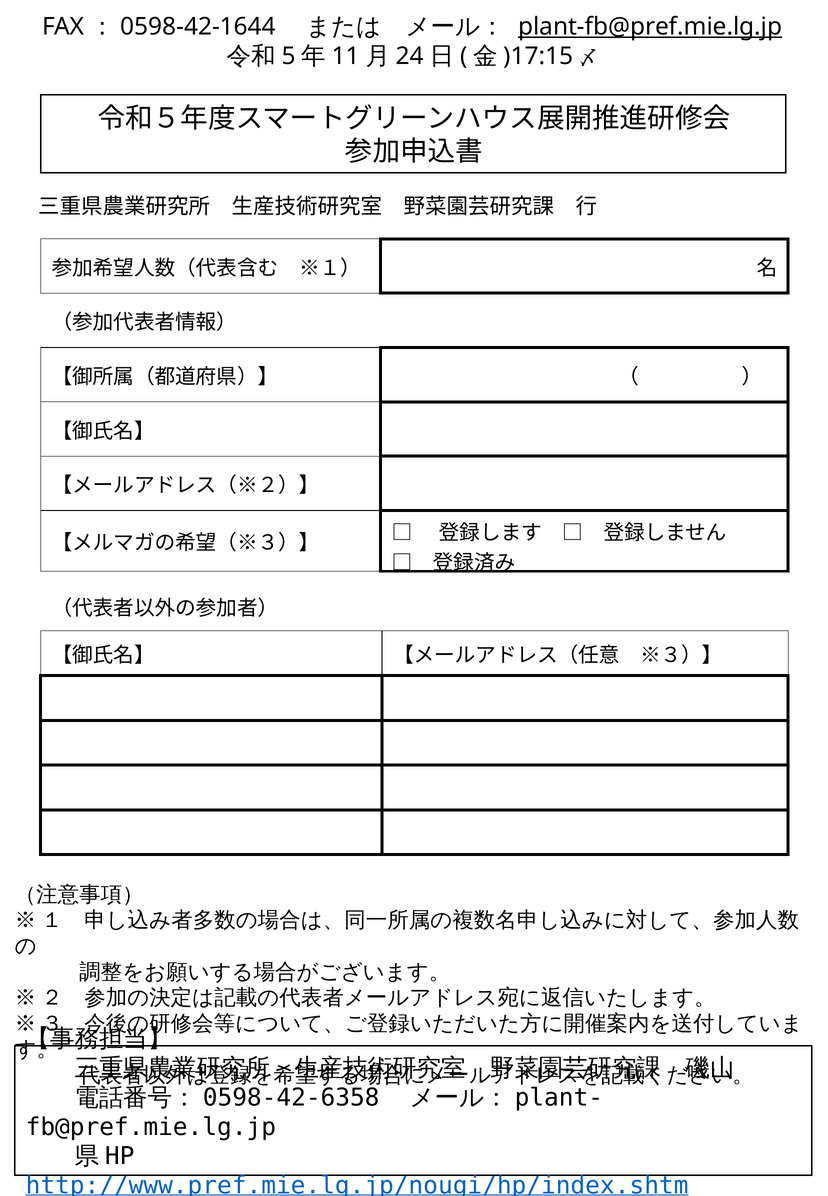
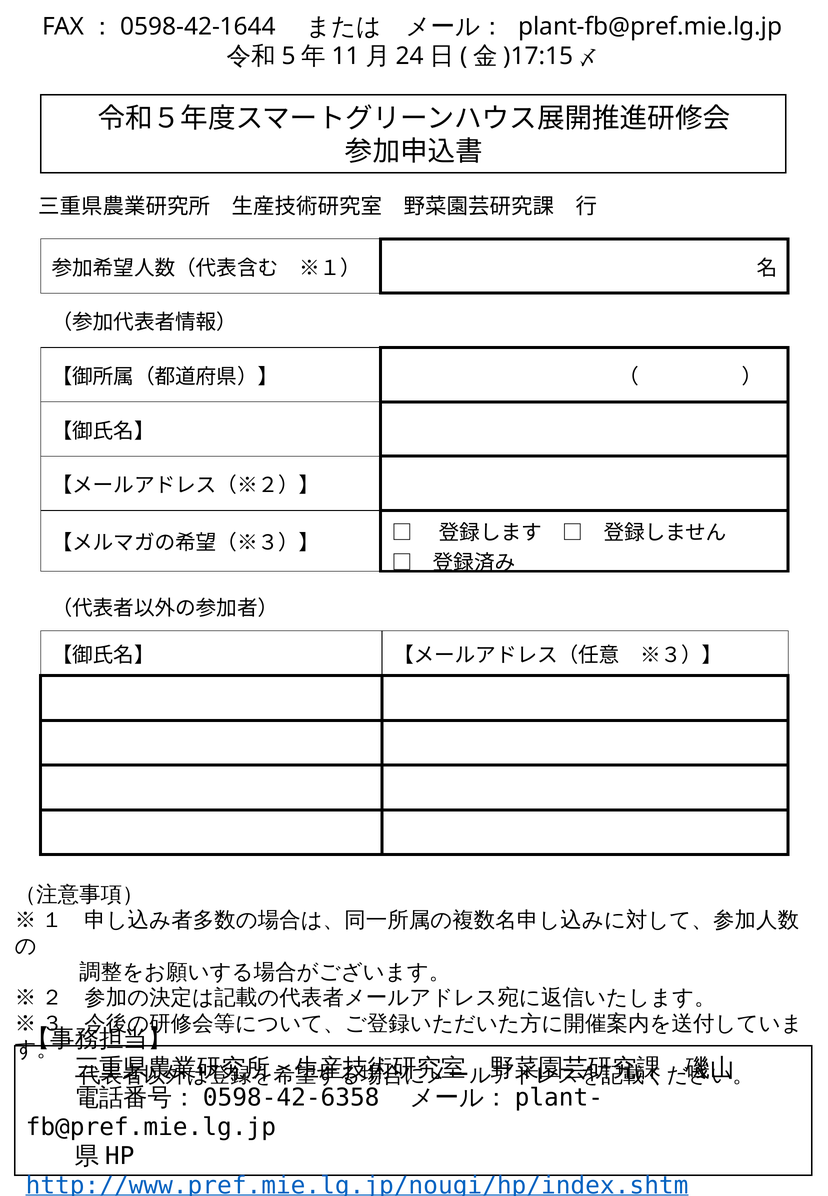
plant-fb@pref.mie.lg.jp underline: present -> none (650, 27)
